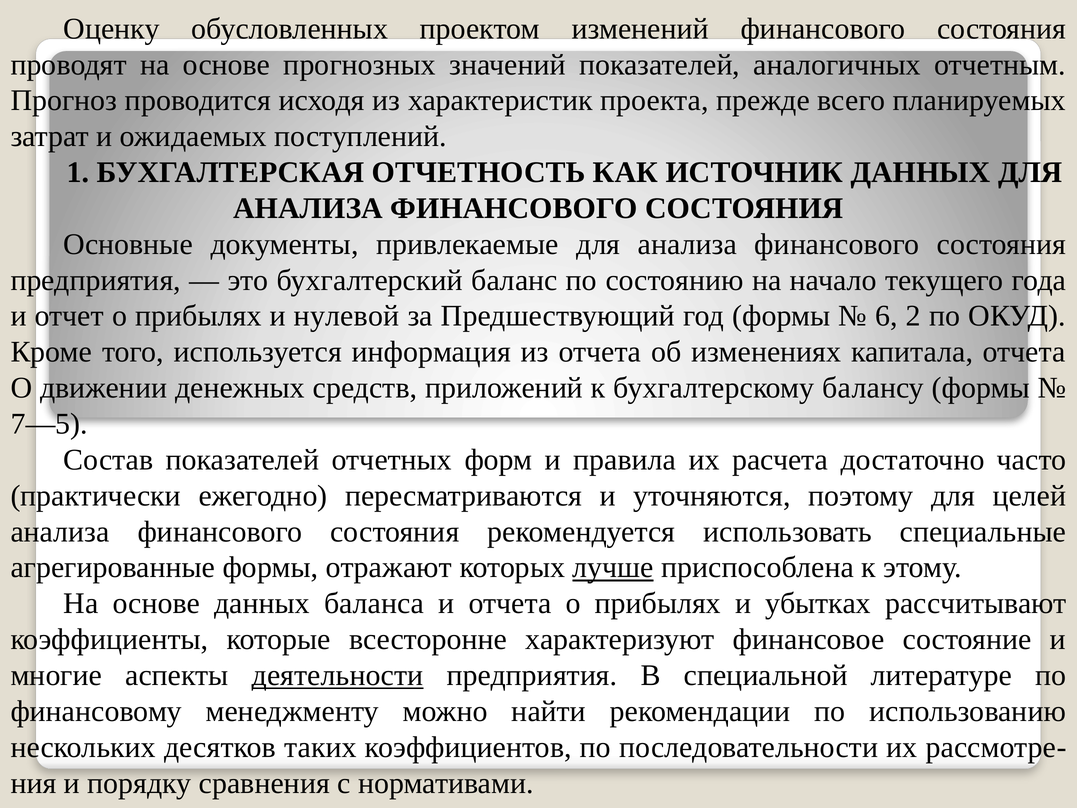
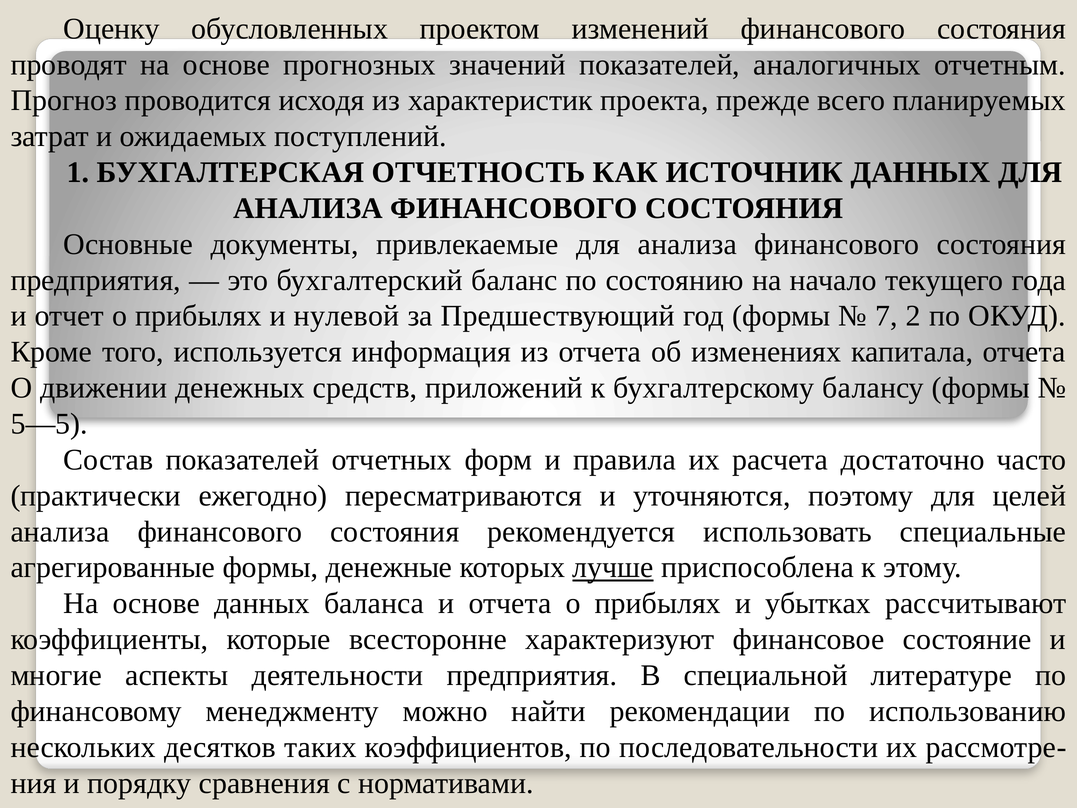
6: 6 -> 7 (886, 316)
7—5: 7—5 -> 5—5 (49, 424)
отражают: отражают -> денежные (389, 567)
деятельности underline: present -> none (338, 675)
